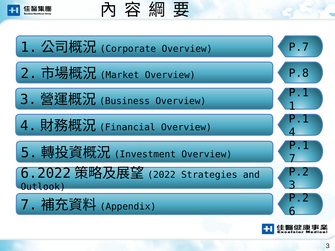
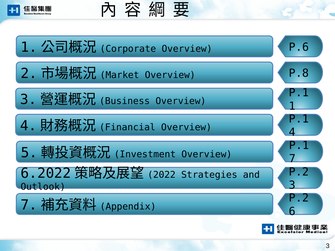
P.7: P.7 -> P.6 (299, 47)
